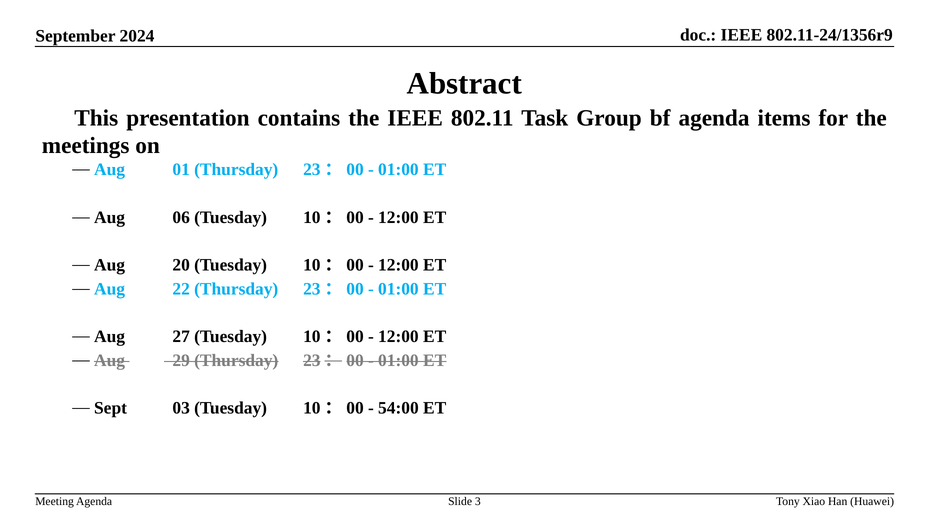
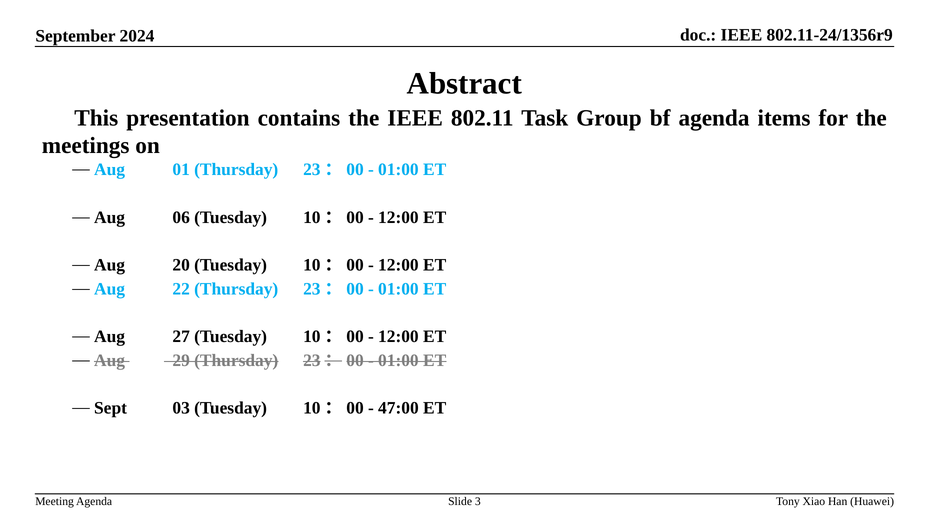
54:00: 54:00 -> 47:00 (398, 408)
